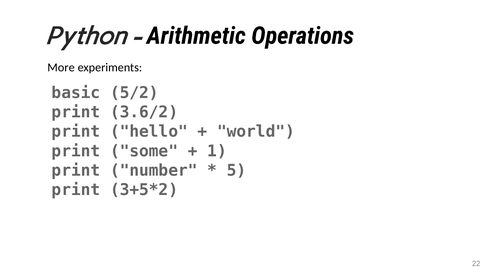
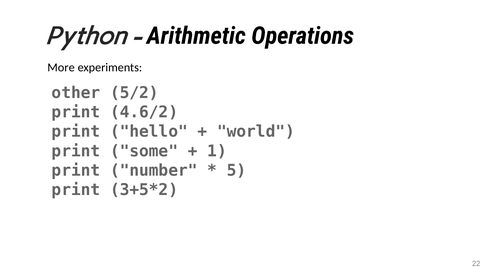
basic: basic -> other (76, 93)
3.6/2: 3.6/2 -> 4.6/2 (144, 112)
